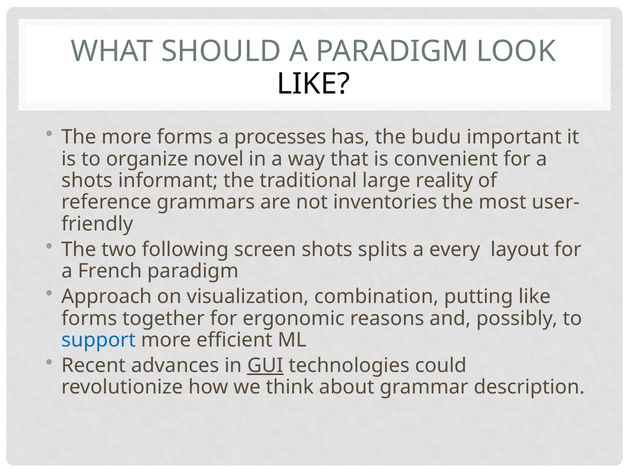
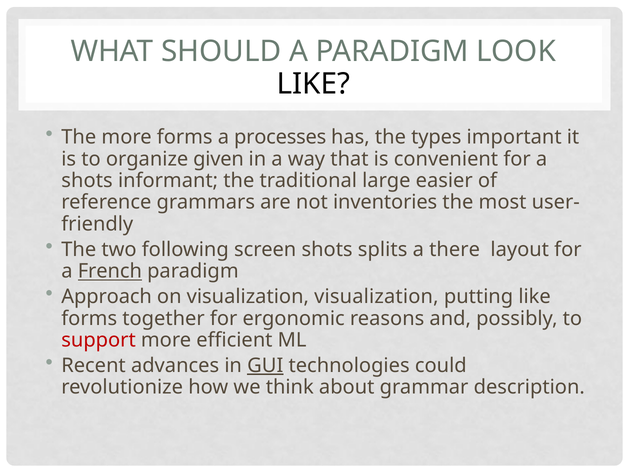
budu: budu -> types (436, 137)
novel: novel -> given (219, 159)
reality: reality -> easier (444, 181)
every: every -> there (455, 249)
French underline: none -> present (110, 271)
visualization combination: combination -> visualization (376, 297)
support colour: blue -> red (99, 340)
